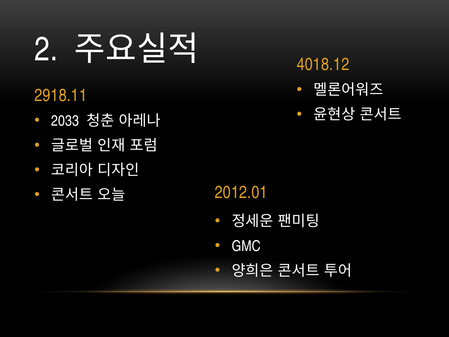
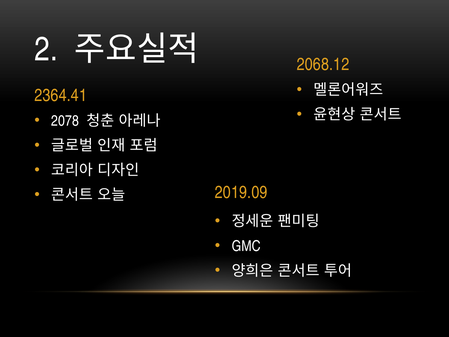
4018.12: 4018.12 -> 2068.12 (323, 64)
2918.11: 2918.11 -> 2364.41 (61, 95)
2033: 2033 -> 2078 (65, 121)
2012.01: 2012.01 -> 2019.09 (241, 192)
